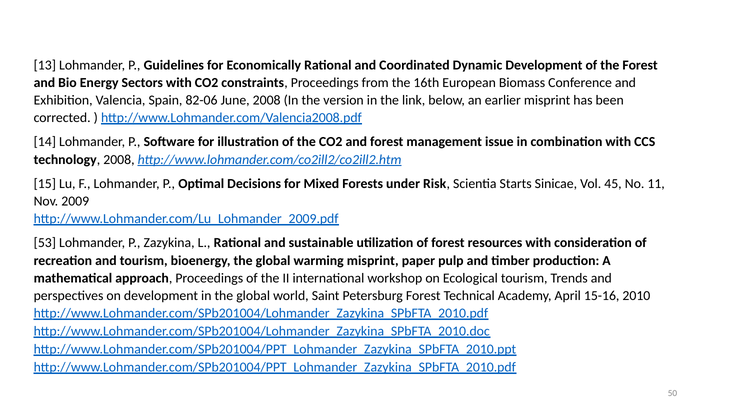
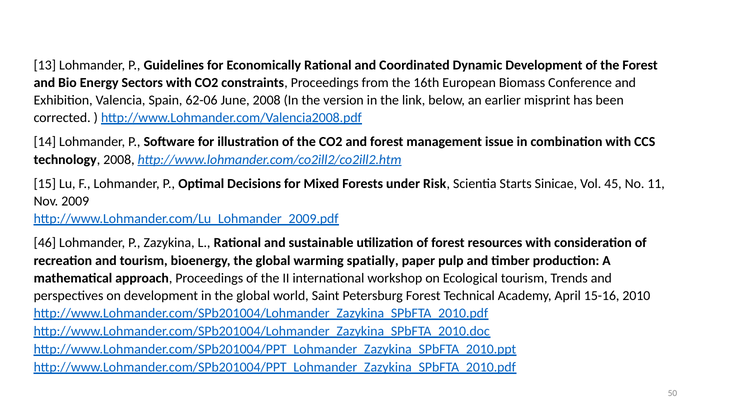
82-06: 82-06 -> 62-06 (202, 100)
53: 53 -> 46 (45, 243)
warming misprint: misprint -> spatially (373, 261)
